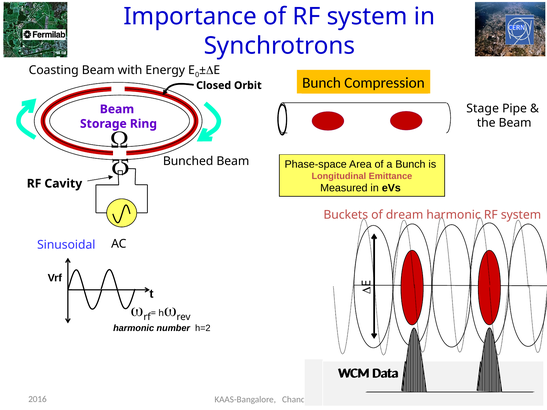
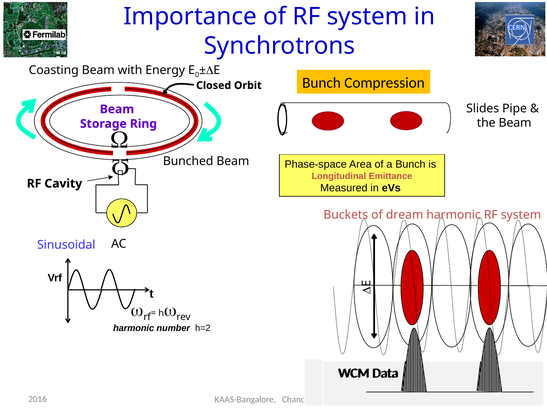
Stage: Stage -> Slides (483, 108)
